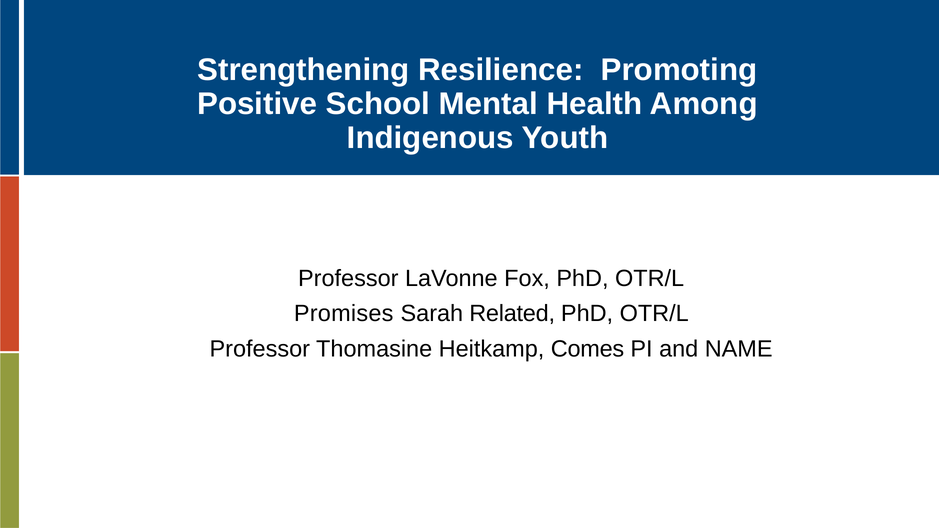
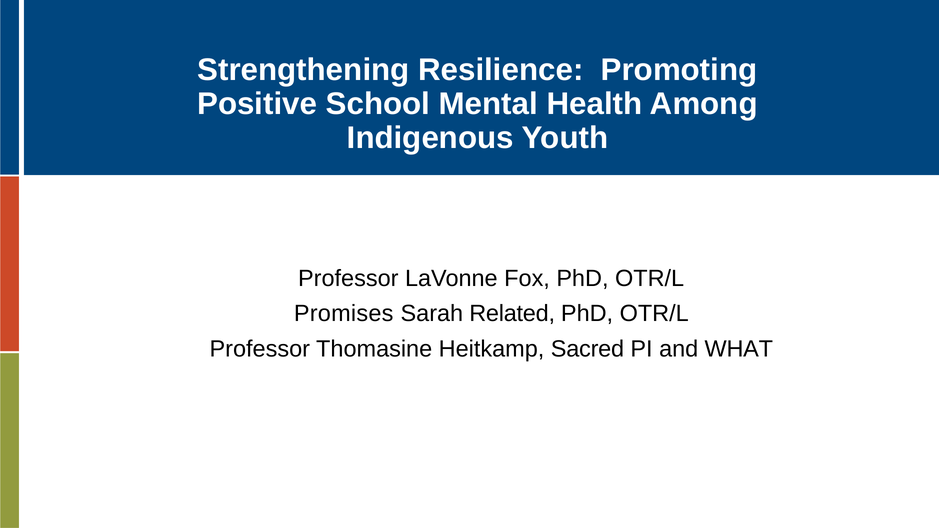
Comes: Comes -> Sacred (588, 349)
NAME: NAME -> WHAT (739, 349)
